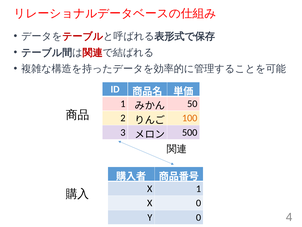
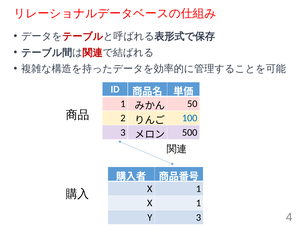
100 colour: orange -> blue (190, 118)
0: 0 -> 1 (198, 203)
Y 0: 0 -> 3 (198, 217)
